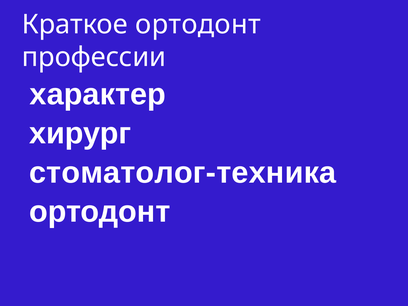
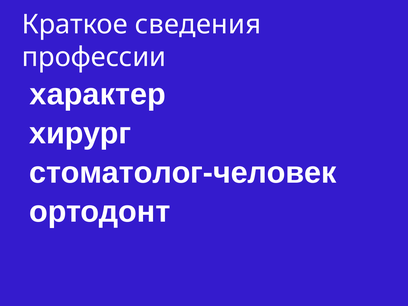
Краткое ортодонт: ортодонт -> сведения (198, 25)
стоматолог-техника: стоматолог-техника -> стоматолог-человек (183, 173)
